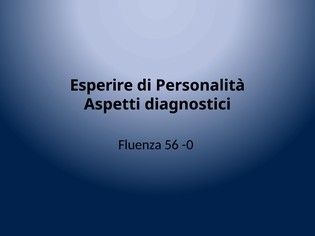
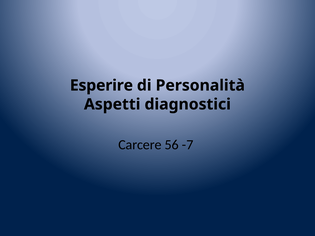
Fluenza: Fluenza -> Carcere (140, 145)
-0: -0 -> -7 (188, 145)
